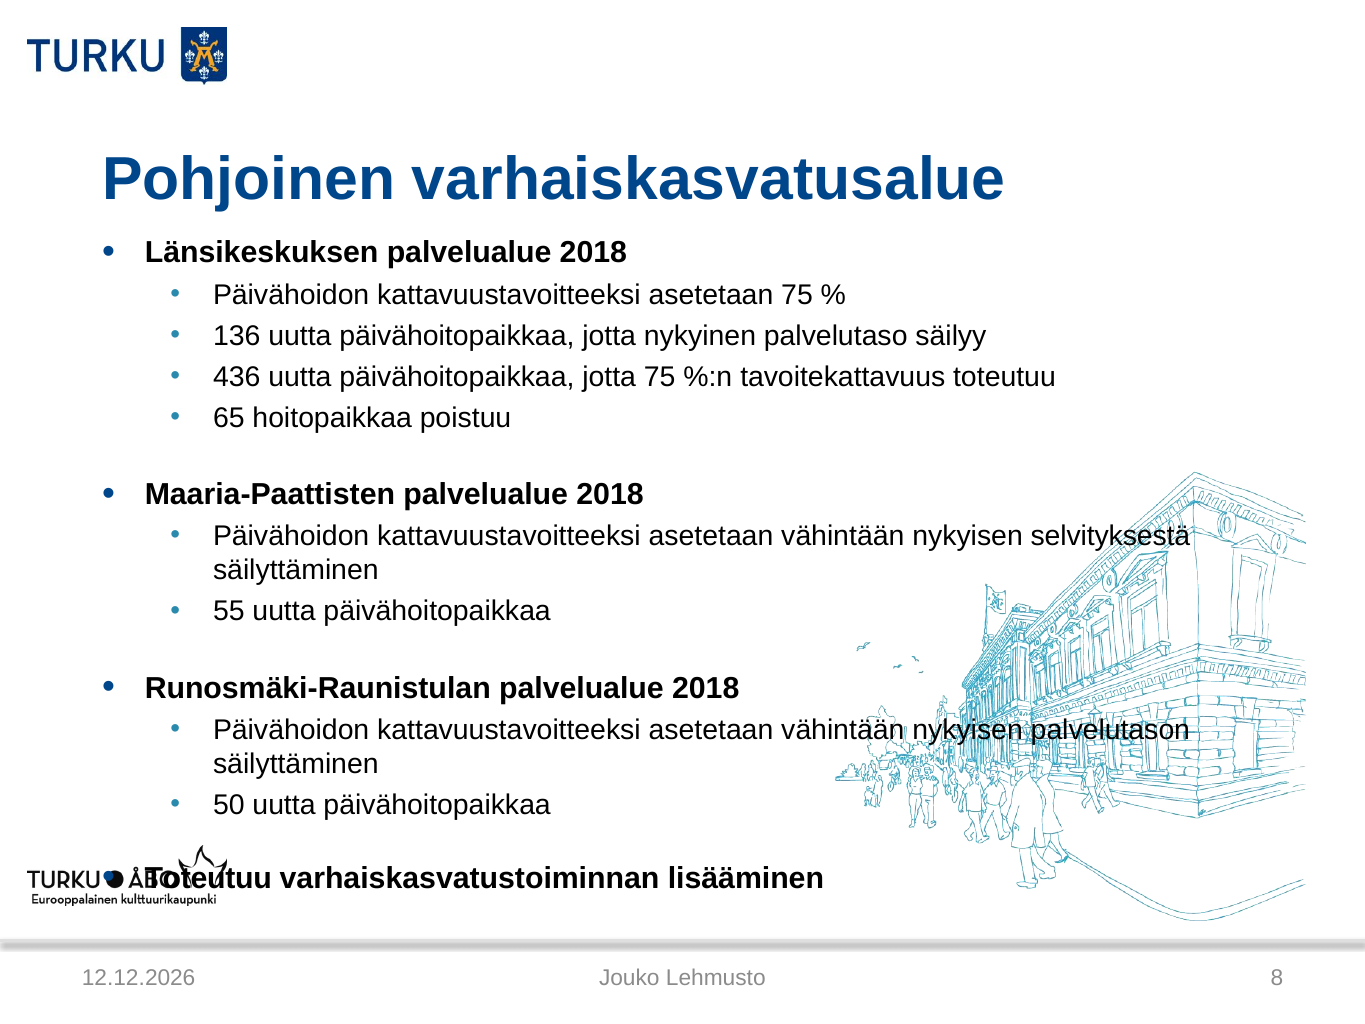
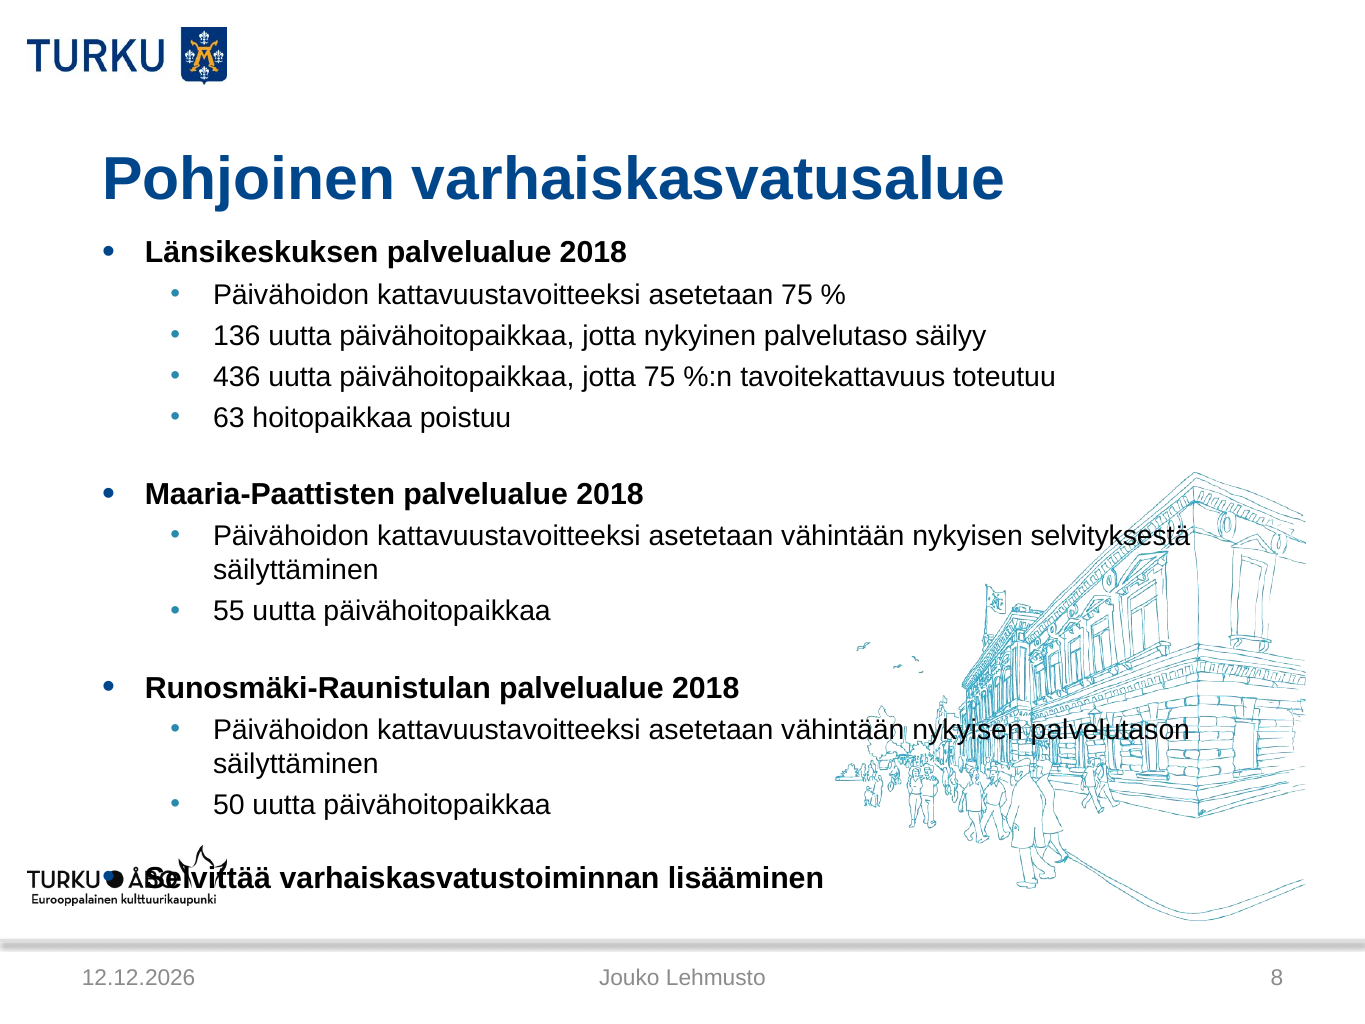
65: 65 -> 63 (229, 418)
Toteutuu: Toteutuu -> Selvittää (208, 878)
